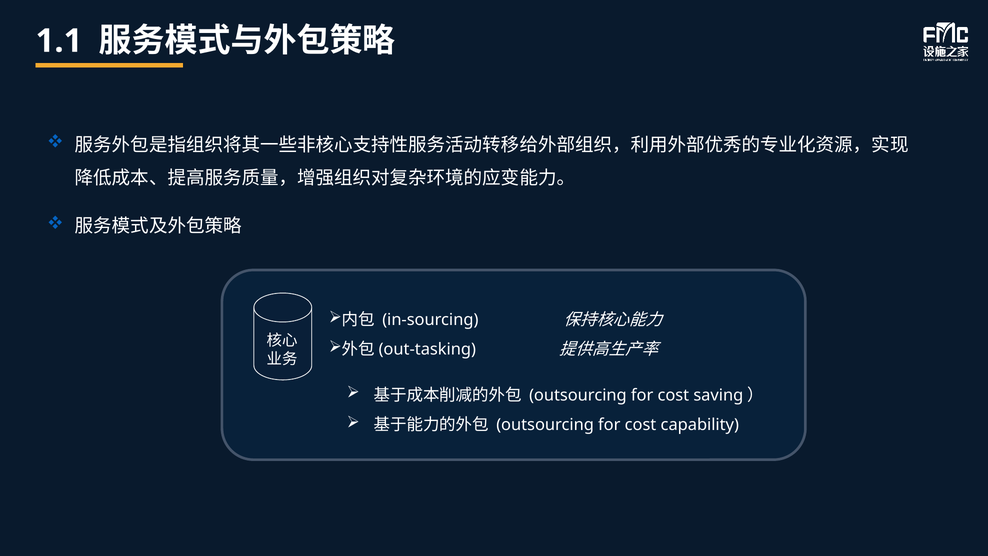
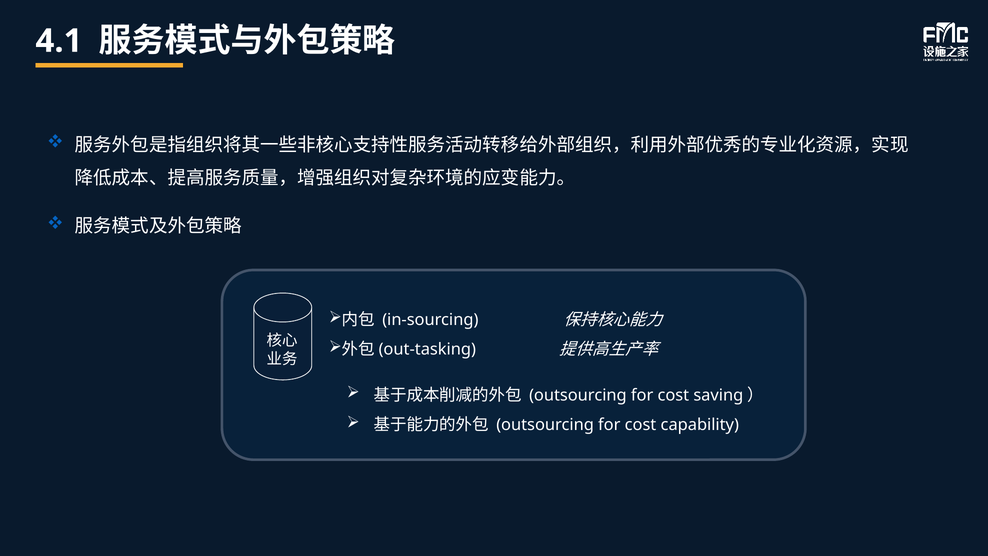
1.1: 1.1 -> 4.1 (59, 41)
